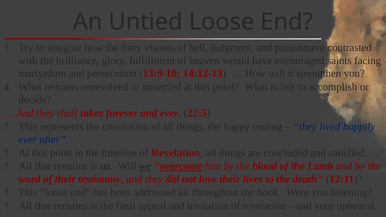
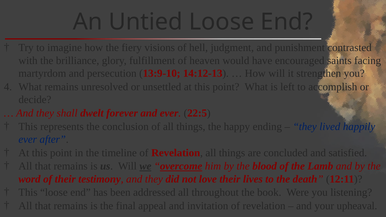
takes: takes -> dwelt (92, 113)
